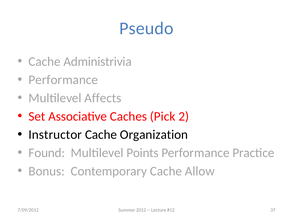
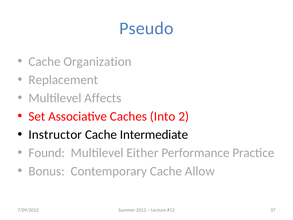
Administrivia: Administrivia -> Organization (98, 61)
Performance: Performance -> Replacement (63, 80)
Pick: Pick -> Into (163, 116)
Organization: Organization -> Intermediate (154, 134)
Points: Points -> Either (142, 153)
